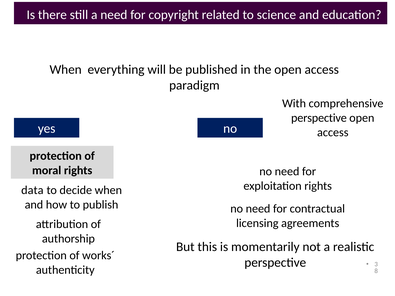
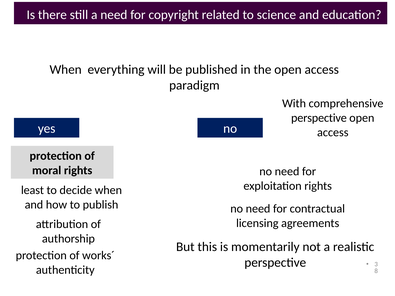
data: data -> least (32, 190)
